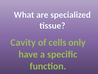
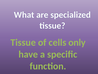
Cavity: Cavity -> Tissue (23, 42)
